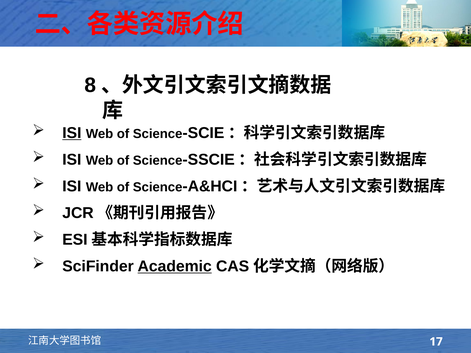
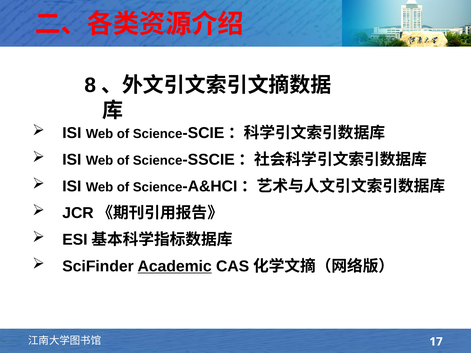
ISI underline: present -> none (72, 133)
